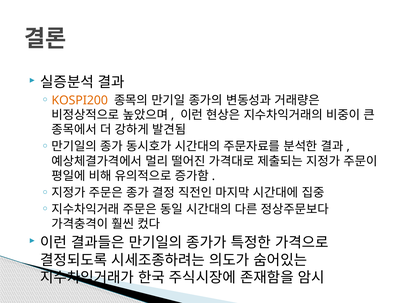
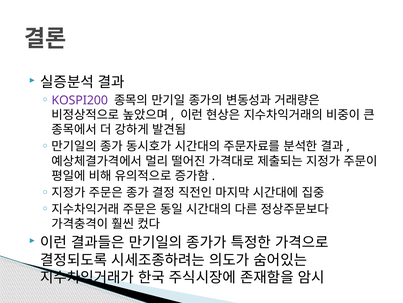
KOSPI200 colour: orange -> purple (80, 100)
